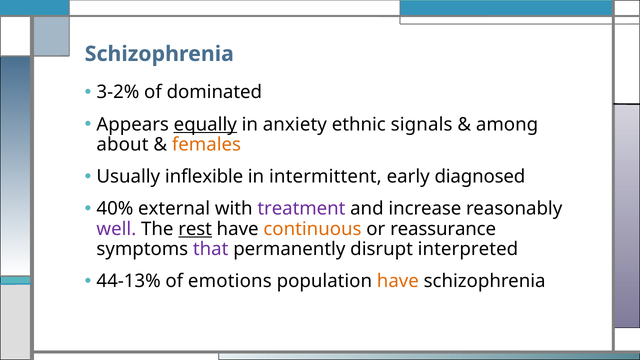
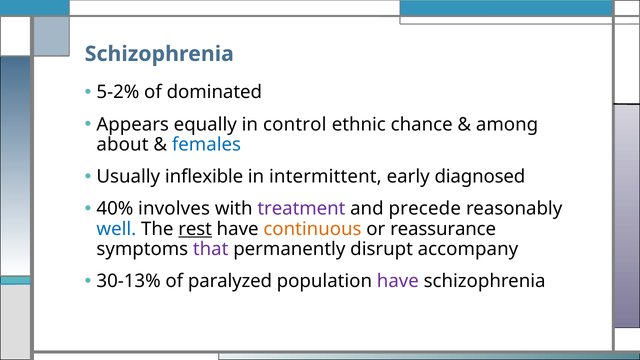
3-2%: 3-2% -> 5-2% (118, 92)
equally underline: present -> none (205, 124)
anxiety: anxiety -> control (295, 124)
signals: signals -> chance (422, 124)
females colour: orange -> blue (206, 145)
external: external -> involves (174, 209)
increase: increase -> precede (425, 209)
well colour: purple -> blue (116, 229)
interpreted: interpreted -> accompany (468, 249)
44-13%: 44-13% -> 30-13% (129, 281)
emotions: emotions -> paralyzed (230, 281)
have colour: orange -> purple (398, 281)
